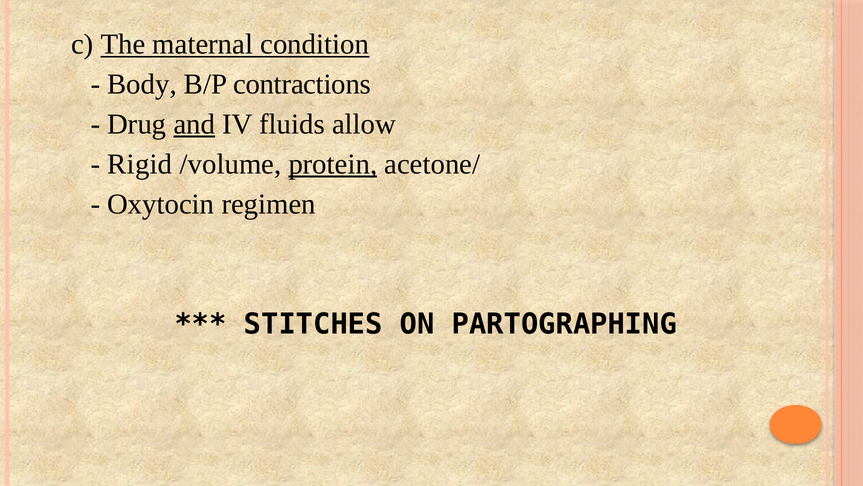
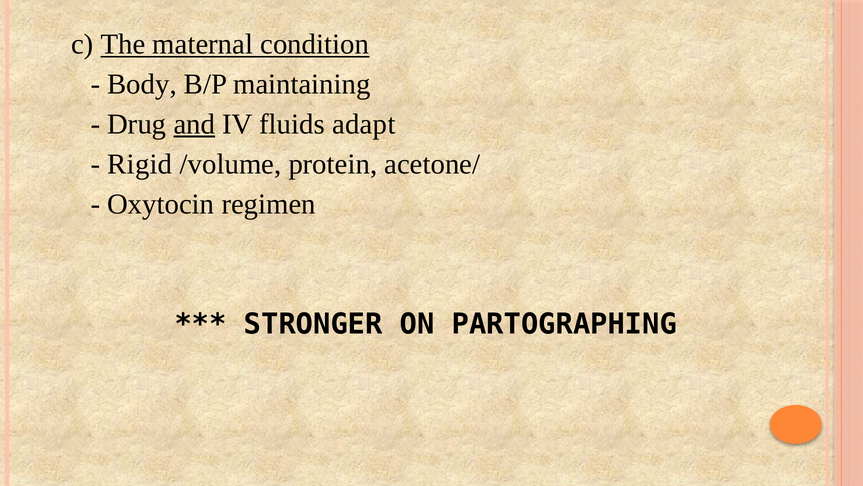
contractions: contractions -> maintaining (302, 84)
allow: allow -> adapt (364, 124)
protein underline: present -> none (333, 164)
STITCHES: STITCHES -> STRONGER (313, 324)
